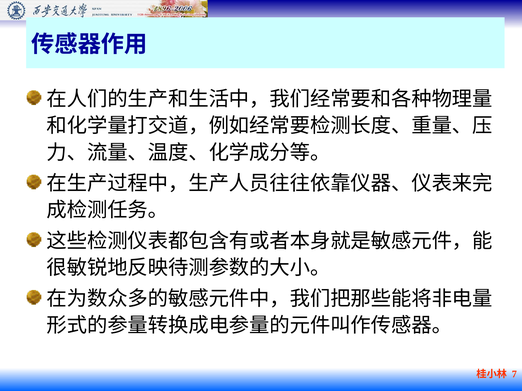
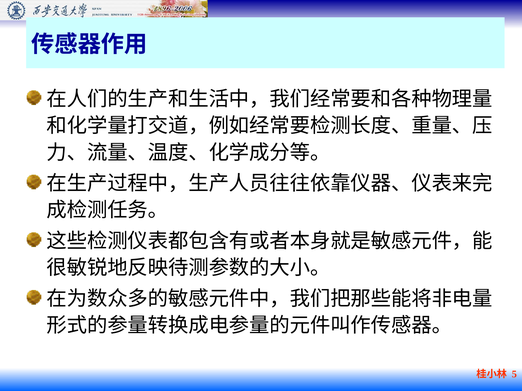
7: 7 -> 5 (514, 375)
